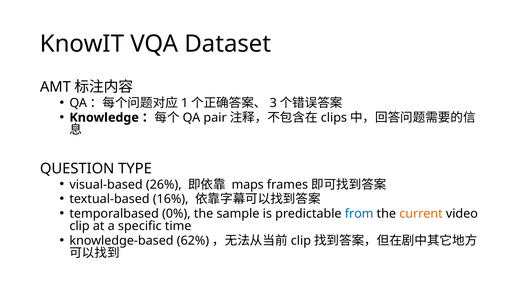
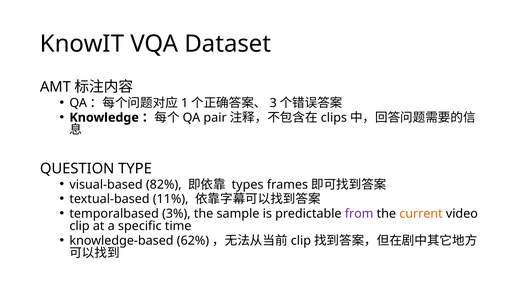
26%: 26% -> 82% (164, 184)
maps: maps -> types (248, 184)
16%: 16% -> 11% (171, 199)
0%: 0% -> 3% (176, 214)
from colour: blue -> purple (359, 214)
